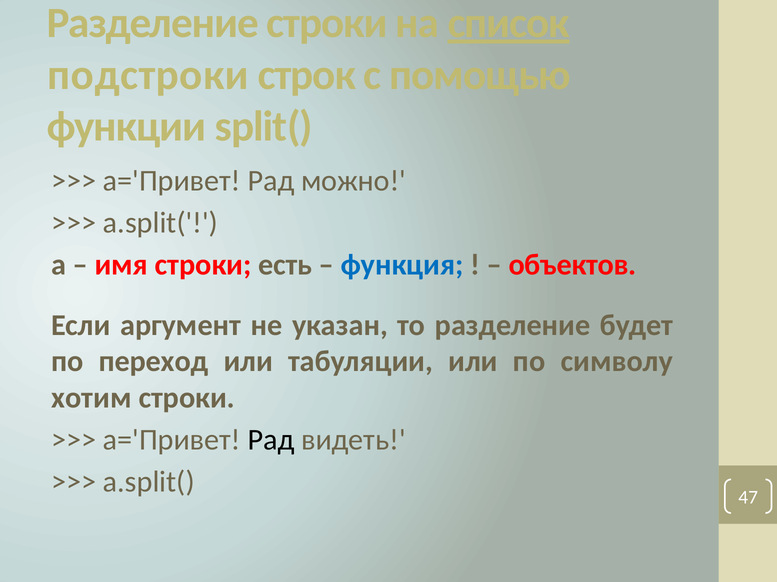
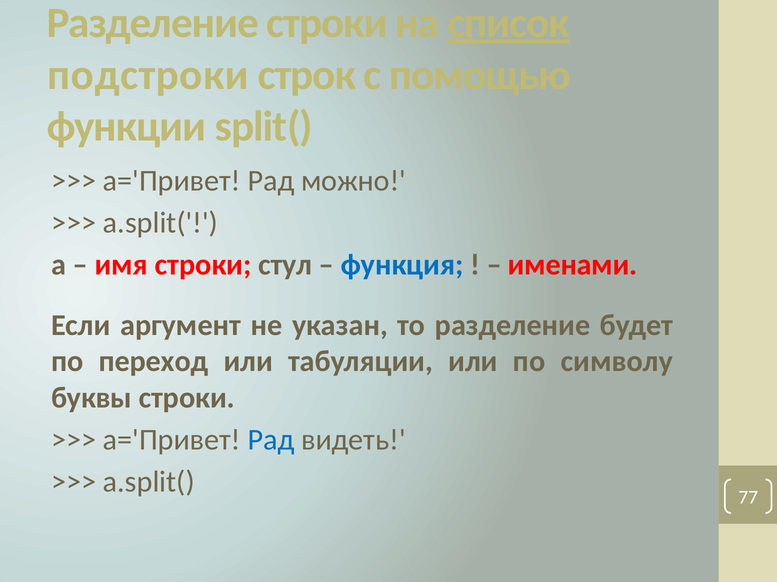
есть: есть -> стул (285, 265)
объектов: объектов -> именами (573, 265)
хотим: хотим -> буквы (92, 398)
Рад colour: black -> blue (271, 440)
47: 47 -> 77 (748, 498)
